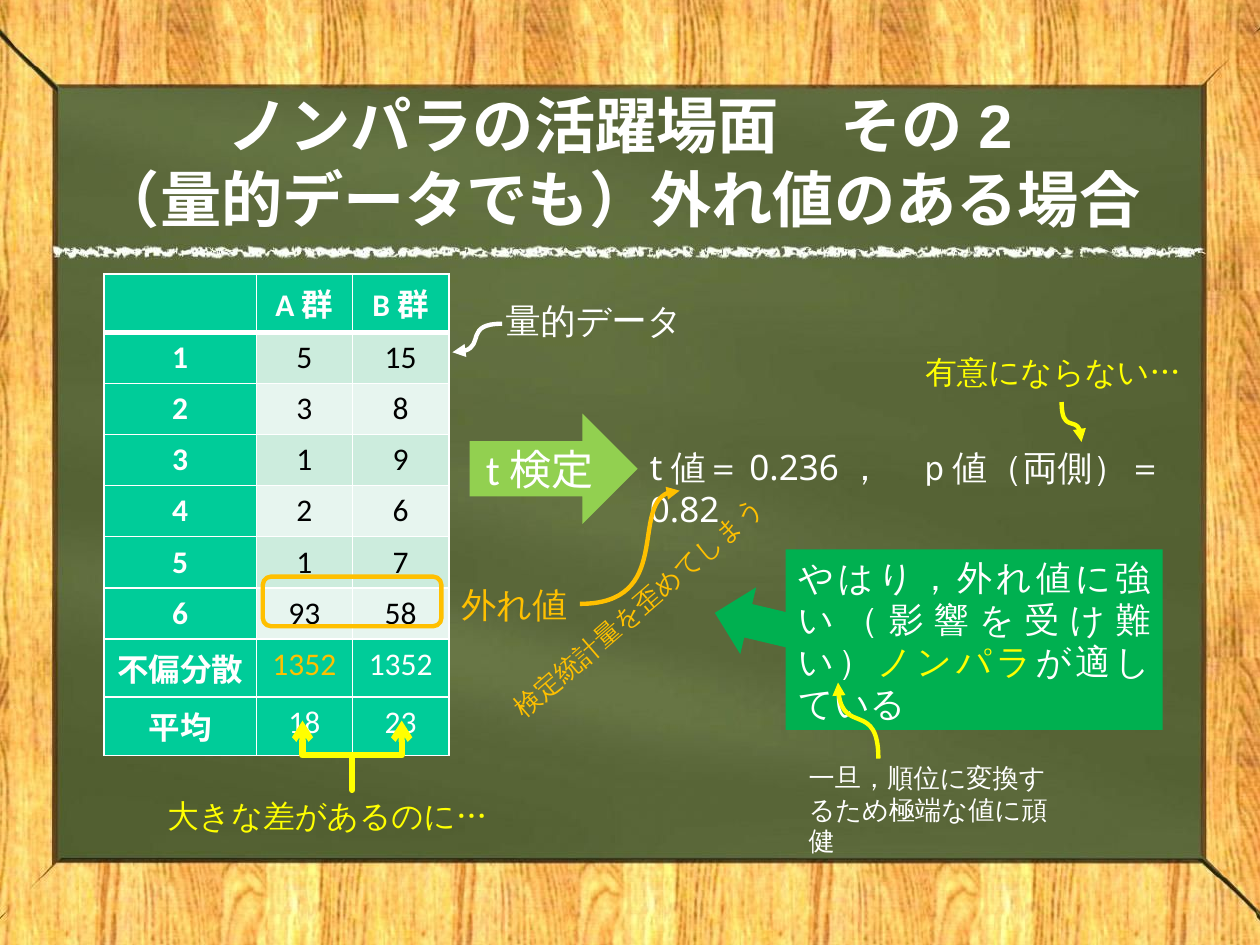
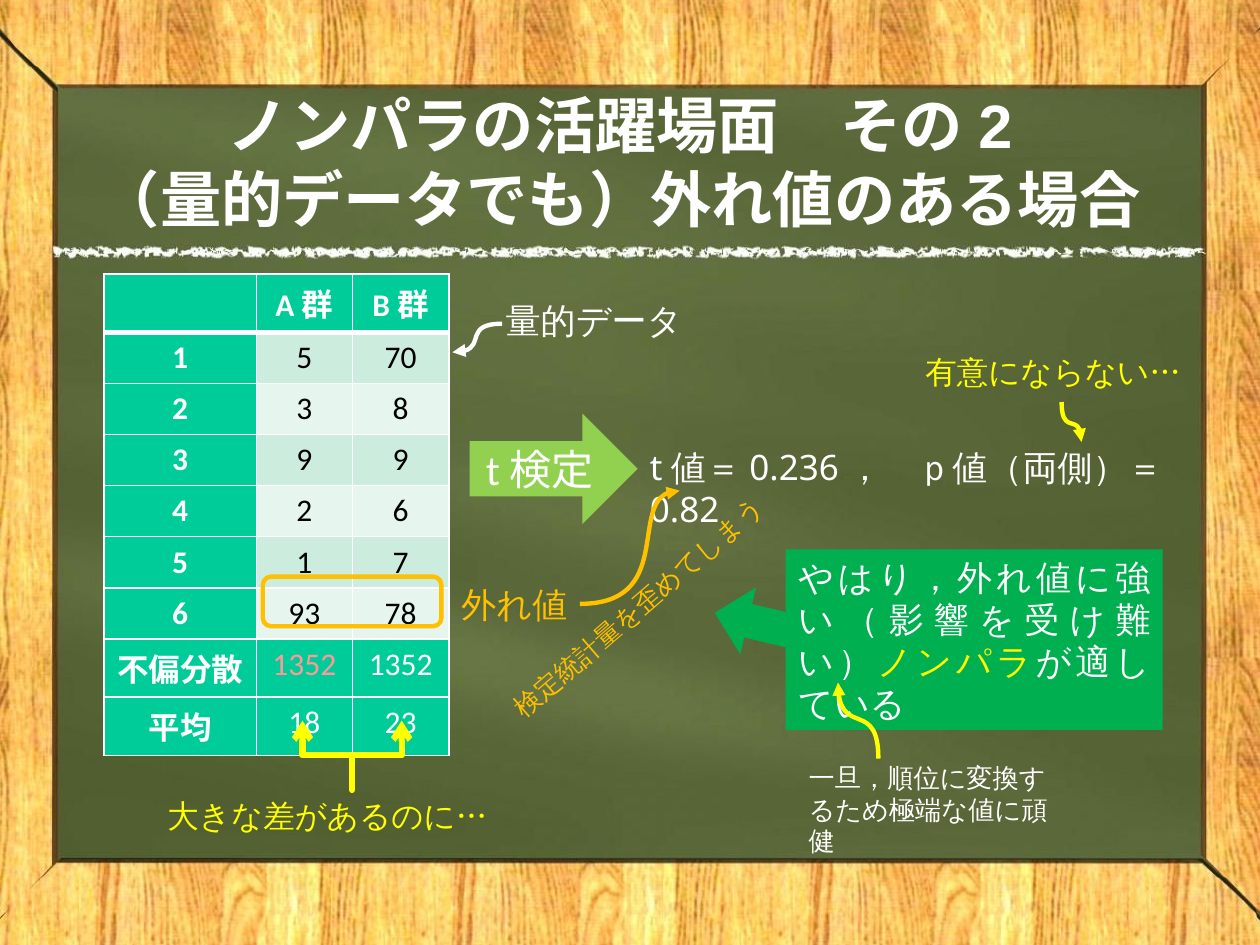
15: 15 -> 70 (401, 358)
3 1: 1 -> 9 (304, 460)
58: 58 -> 78 (401, 614)
1352 colour: yellow -> pink (304, 665)
